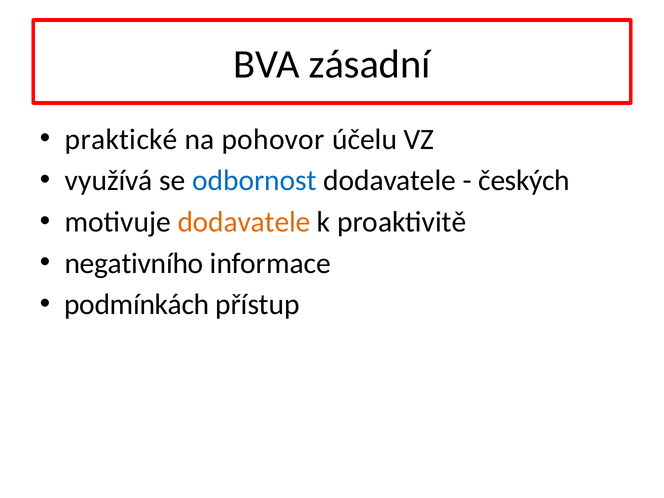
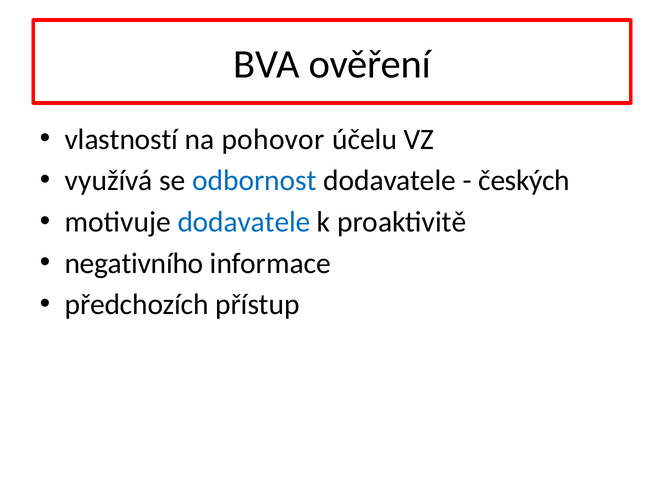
zásadní: zásadní -> ověření (370, 64)
praktické: praktické -> vlastností (121, 139)
dodavatele colour: orange -> blue (244, 222)
podmínkách: podmínkách -> předchozích (137, 305)
